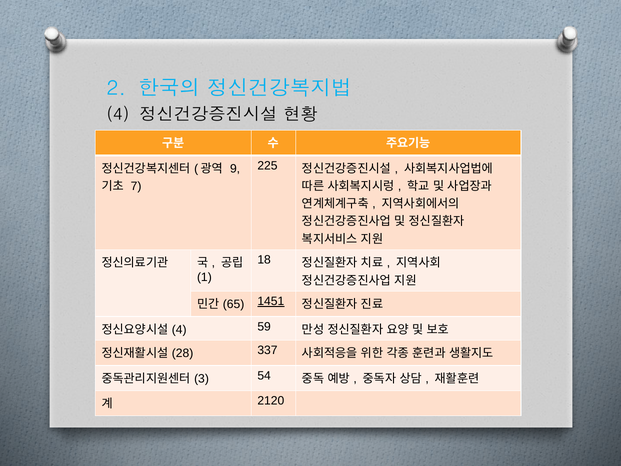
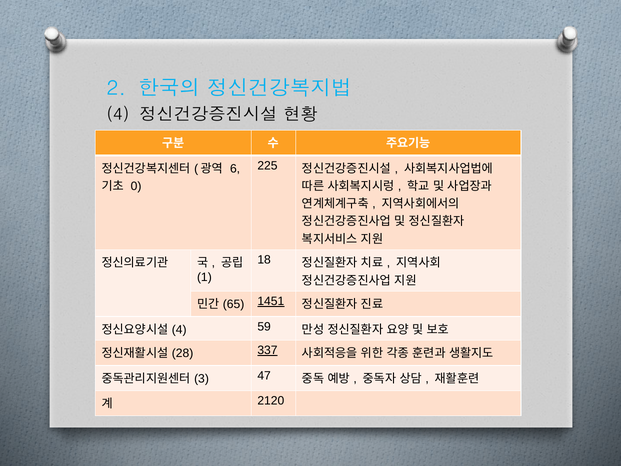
9: 9 -> 6 (235, 169)
7: 7 -> 0 (136, 186)
337 underline: none -> present (267, 350)
54: 54 -> 47 (264, 375)
